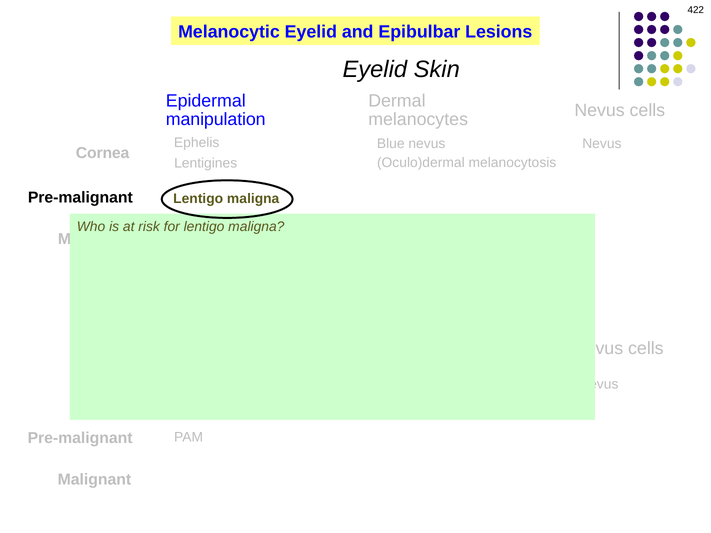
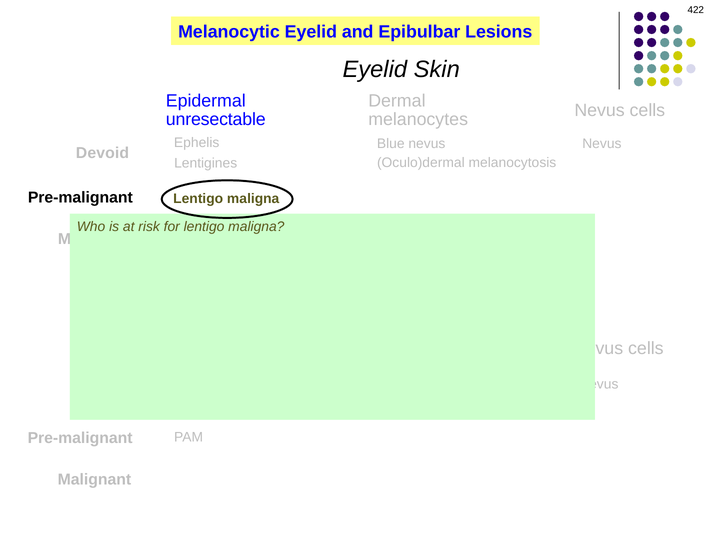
manipulation: manipulation -> unresectable (216, 120)
Cornea: Cornea -> Devoid (102, 153)
